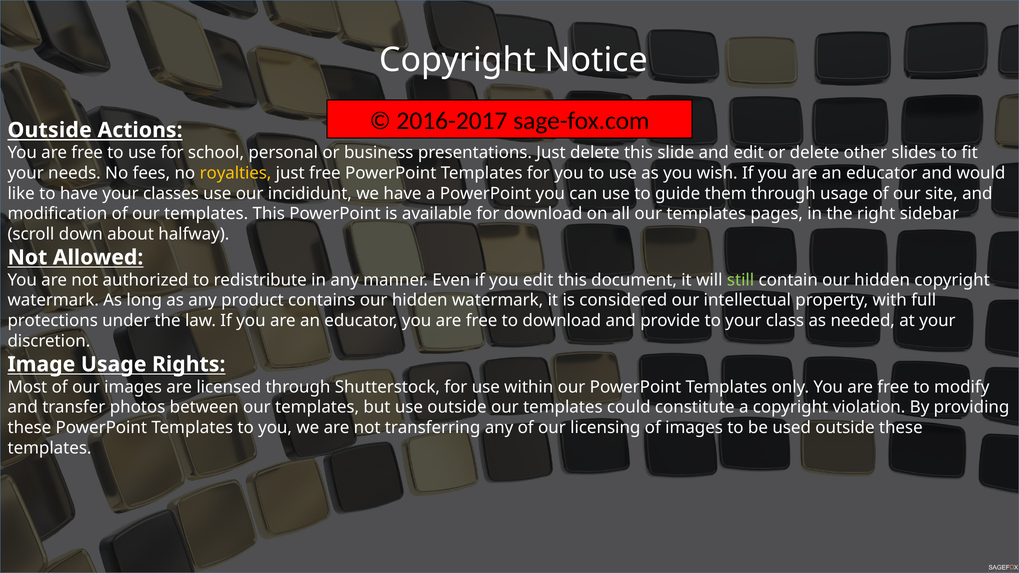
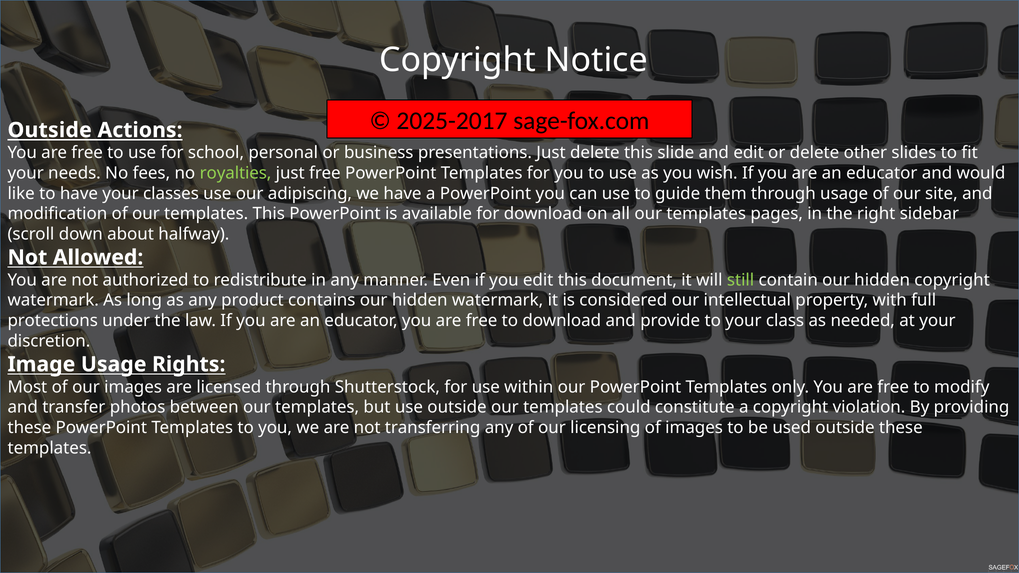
2016-2017: 2016-2017 -> 2025-2017 (452, 121)
royalties colour: yellow -> light green (236, 173)
incididunt: incididunt -> adipiscing (310, 194)
